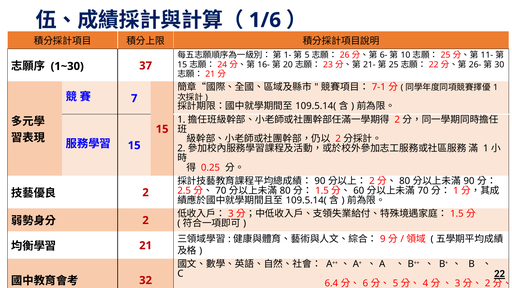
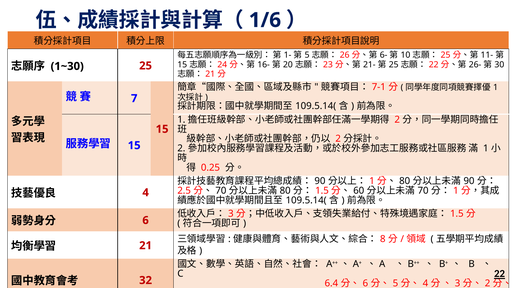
1~30 37: 37 -> 25 (146, 66)
2: 2 -> 1 (372, 181)
2: 2 -> 4 (146, 193)
2: 2 -> 6 (146, 220)
9: 9 -> 8 (383, 239)
